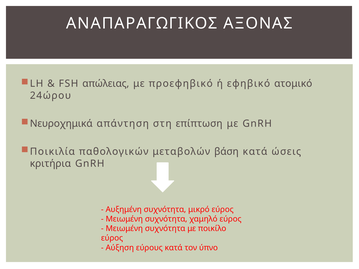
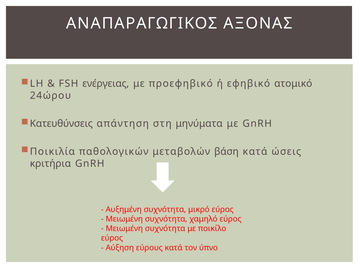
απώλειας: απώλειας -> ενέργειας (106, 84)
Νευροχημικά: Νευροχημικά -> Κατευθύνσεις (61, 124)
επίπτωση: επίπτωση -> μηνύματα (199, 124)
